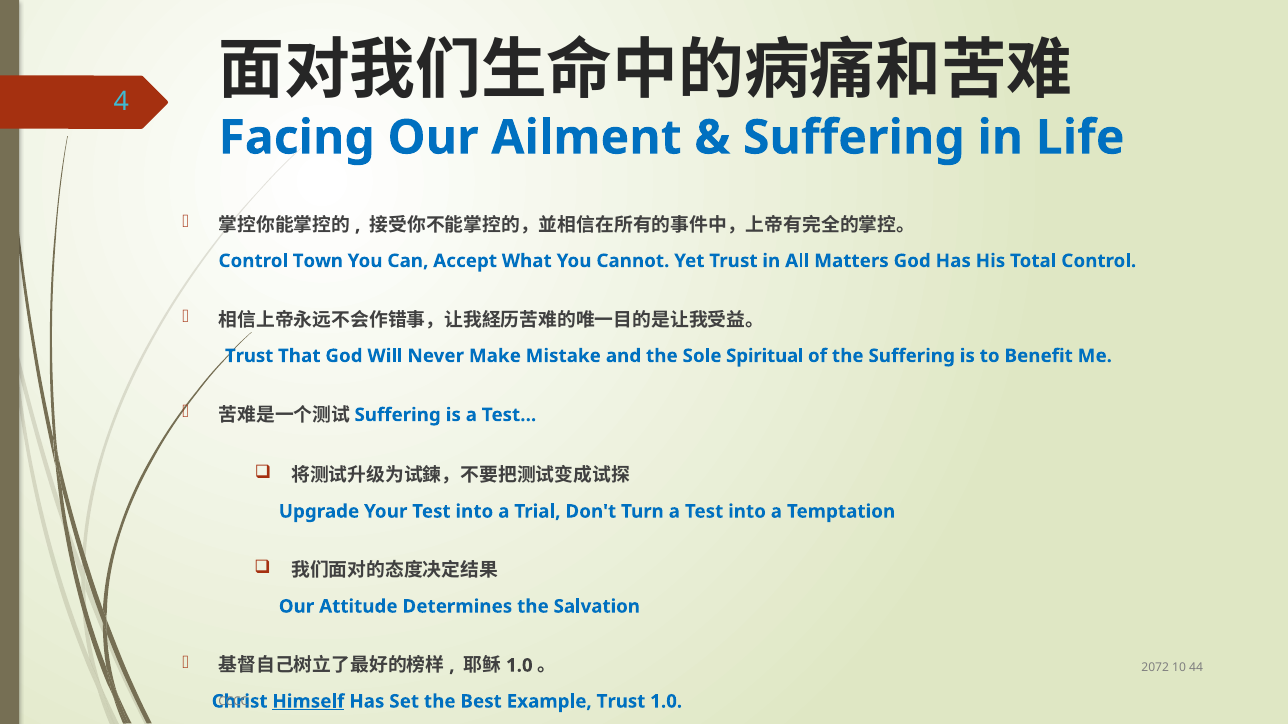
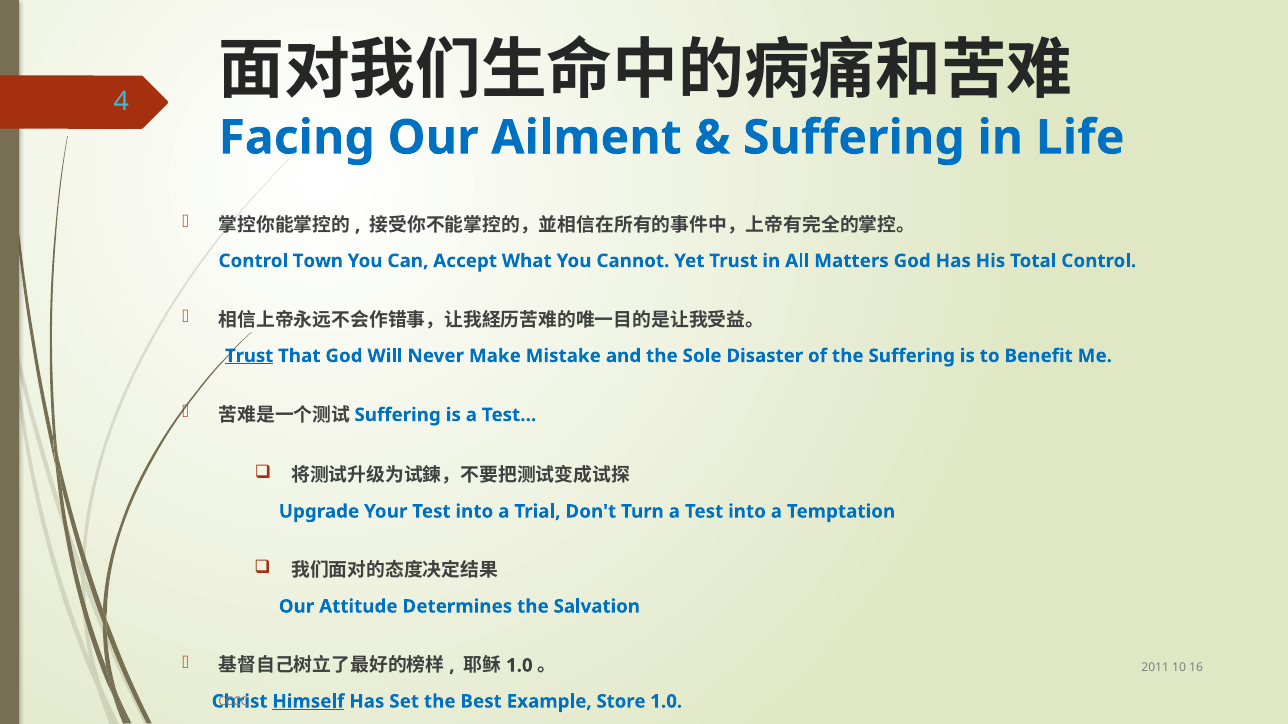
Trust underline: none -> present (249, 356)
Spiritual: Spiritual -> Disaster (765, 356)
2072: 2072 -> 2011 (1155, 668)
44: 44 -> 16 (1196, 668)
Example Trust: Trust -> Store (621, 702)
